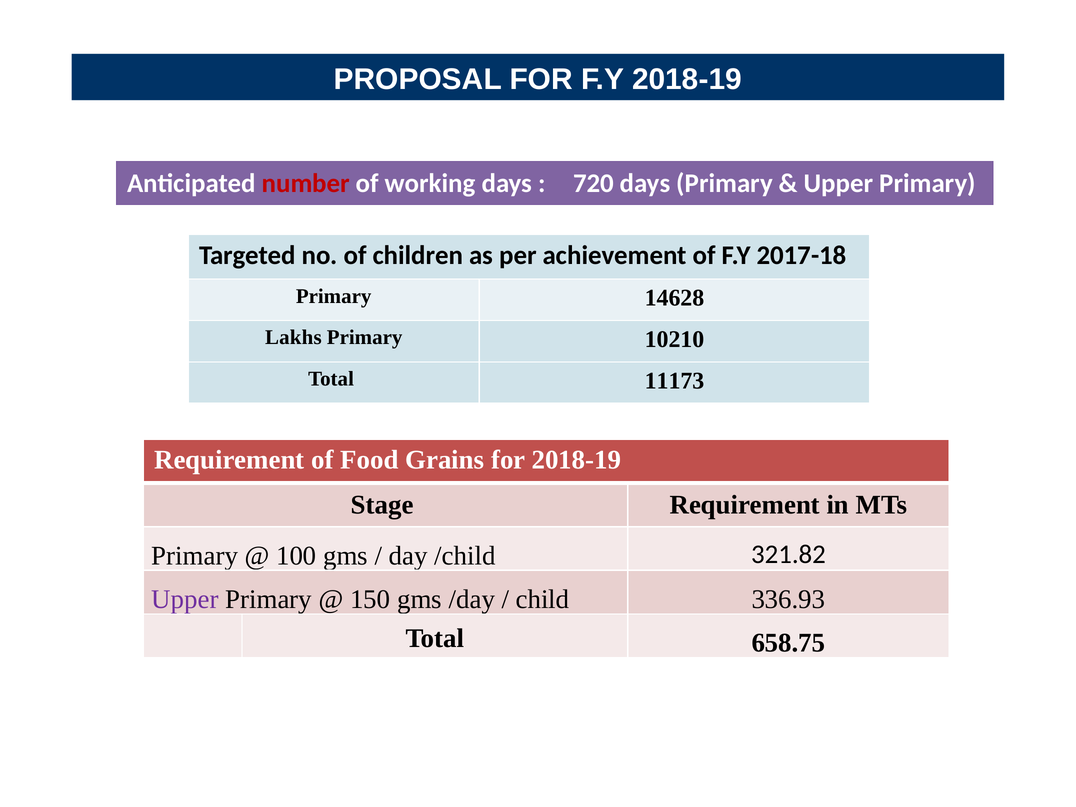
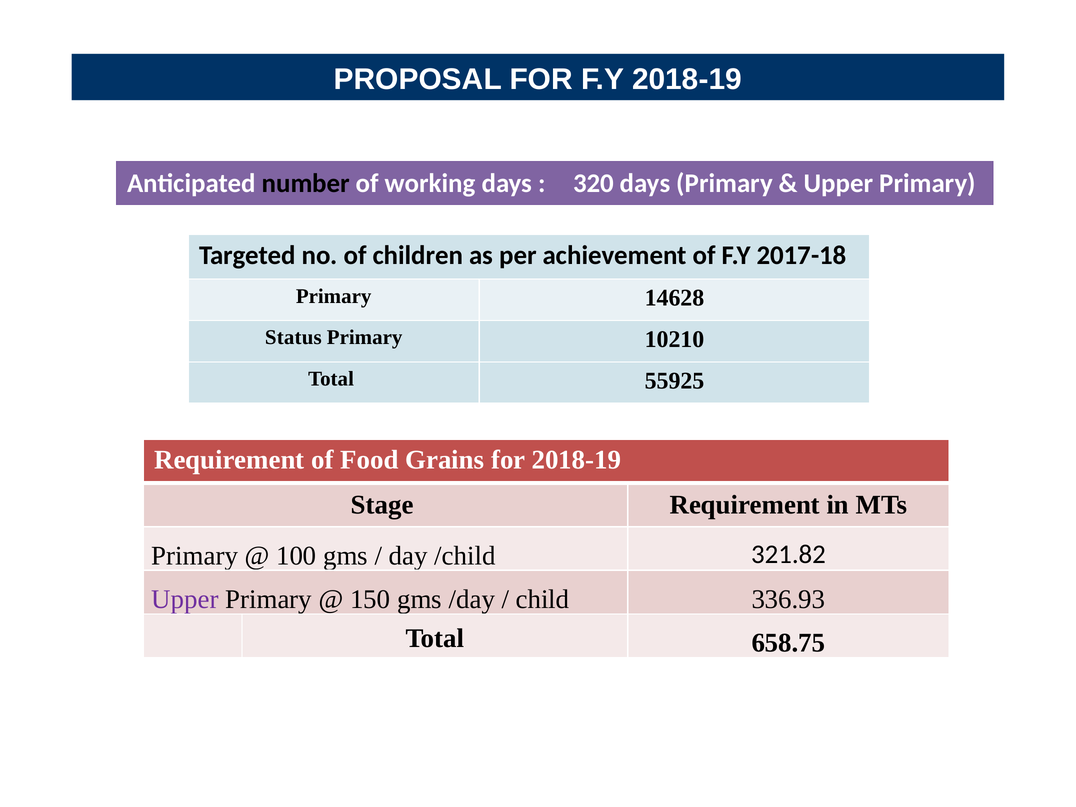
number colour: red -> black (306, 184)
720: 720 -> 320 (593, 184)
Lakhs: Lakhs -> Status (293, 338)
11173: 11173 -> 55925 (674, 381)
